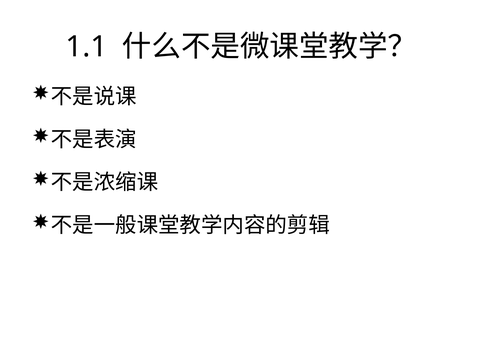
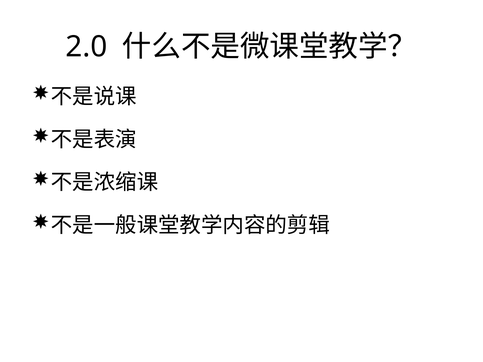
1.1: 1.1 -> 2.0 (86, 47)
